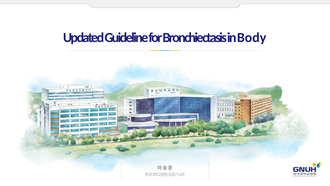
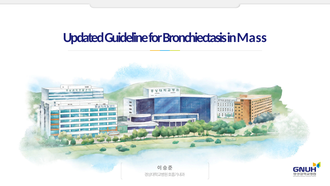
Body: Body -> Mass (252, 37)
